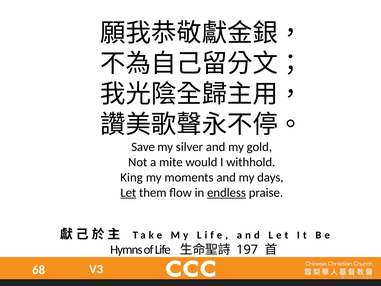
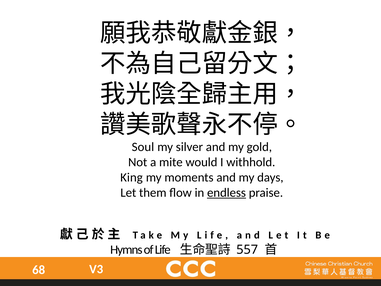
Save: Save -> Soul (143, 147)
Let underline: present -> none (128, 192)
197: 197 -> 557 (247, 250)
